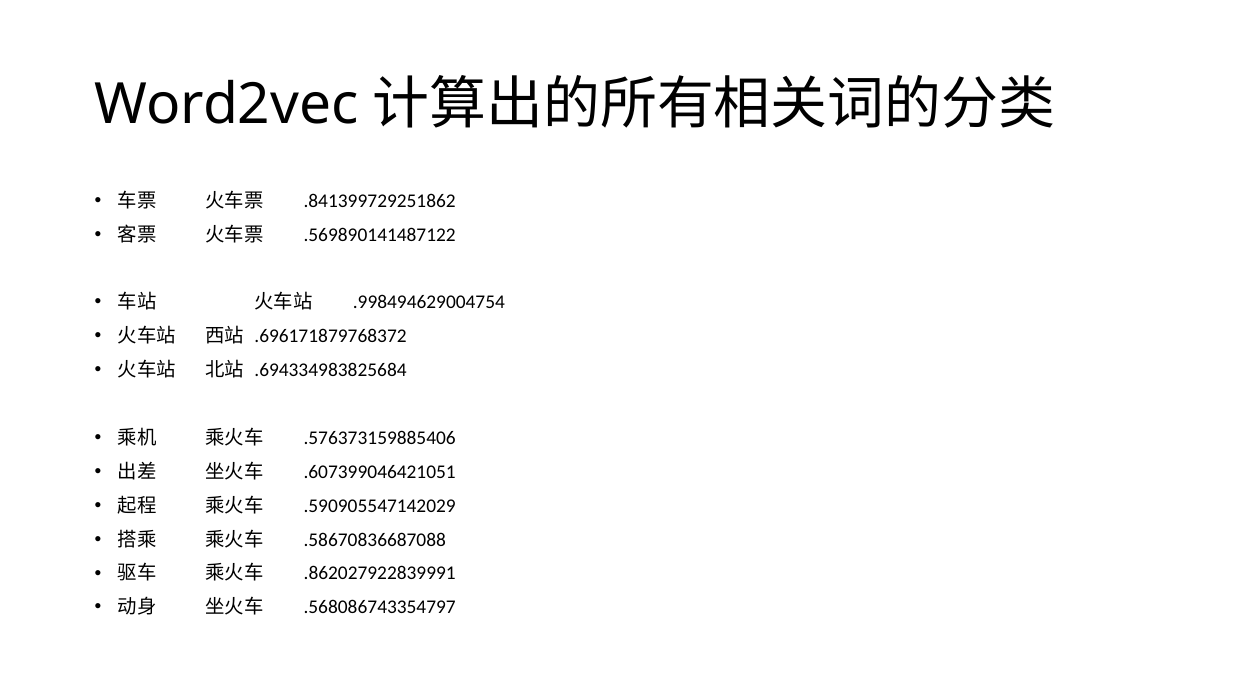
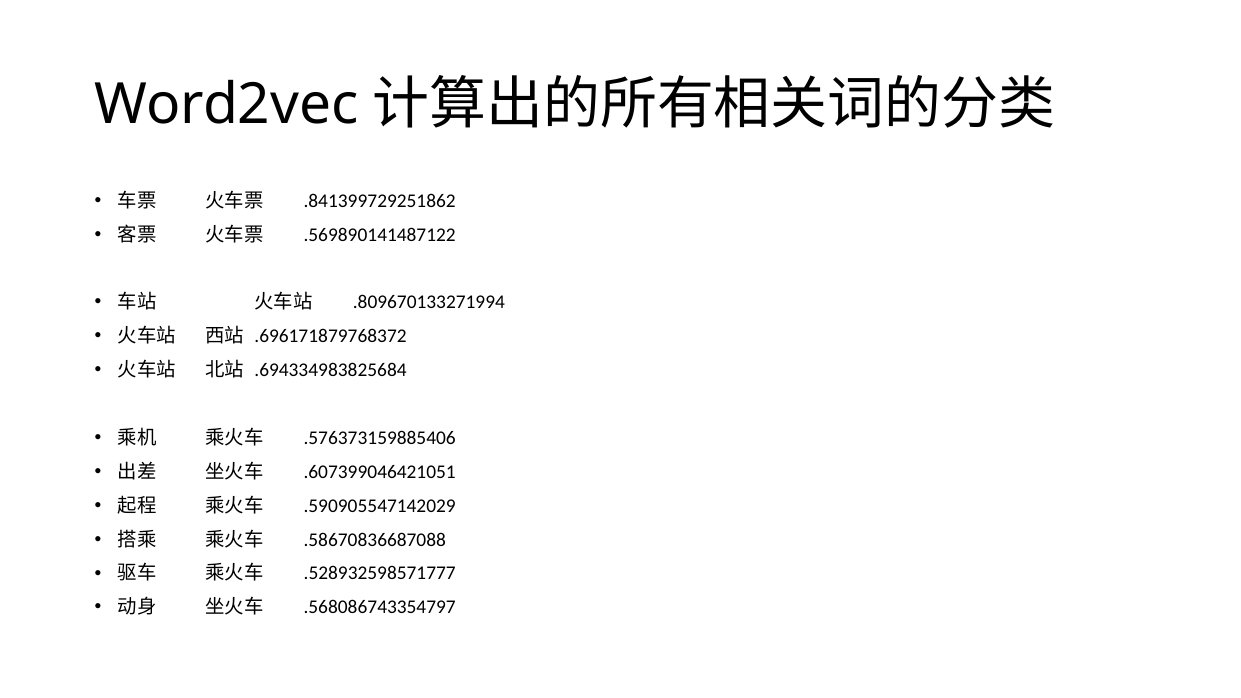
.998494629004754: .998494629004754 -> .809670133271994 (429, 302)
.862027922839991: .862027922839991 -> .528932598571777 (380, 574)
